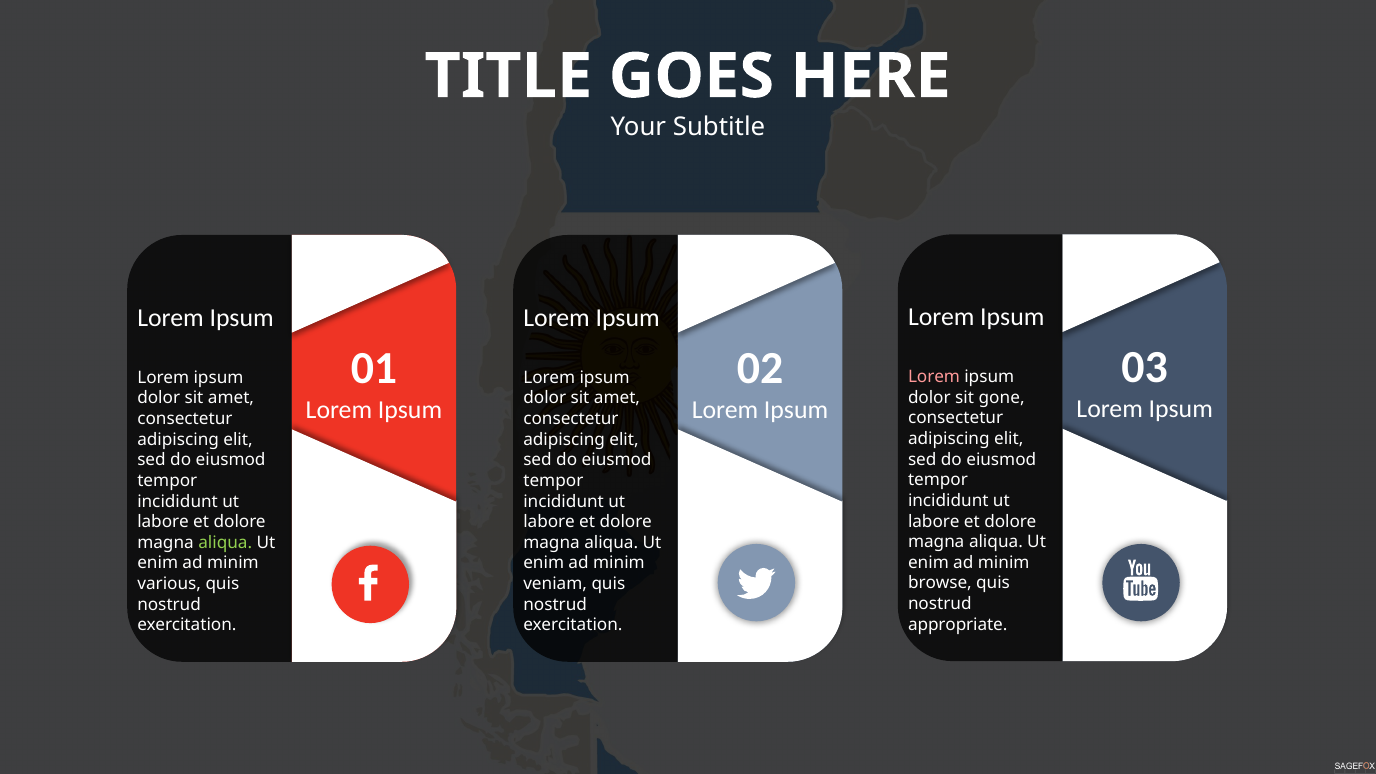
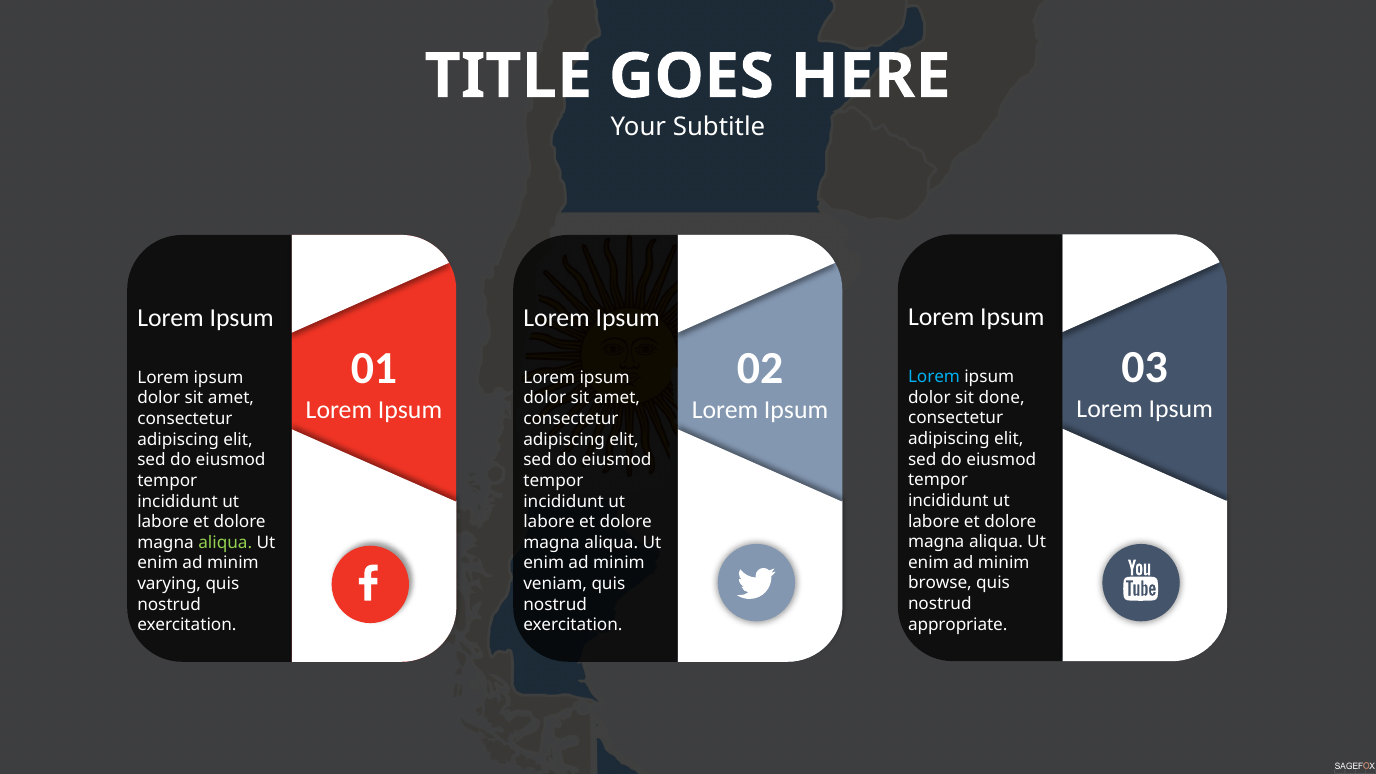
Lorem colour: pink -> light blue (934, 377)
gone: gone -> done (1002, 397)
various: various -> varying (169, 584)
